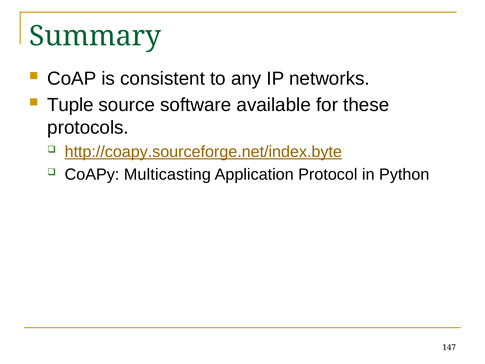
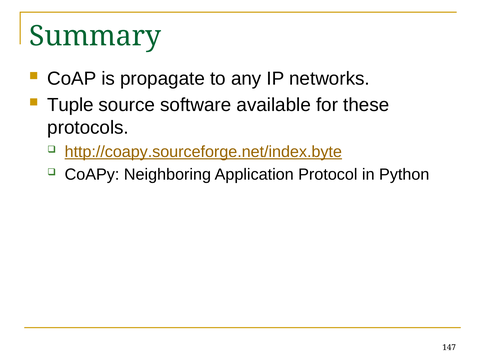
consistent: consistent -> propagate (163, 79)
Multicasting: Multicasting -> Neighboring (167, 174)
